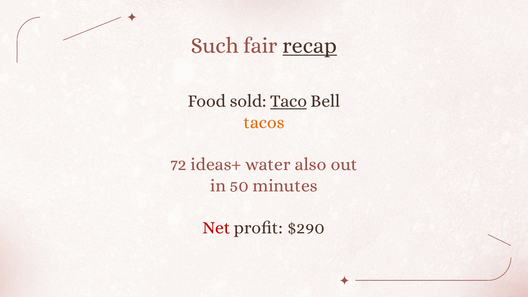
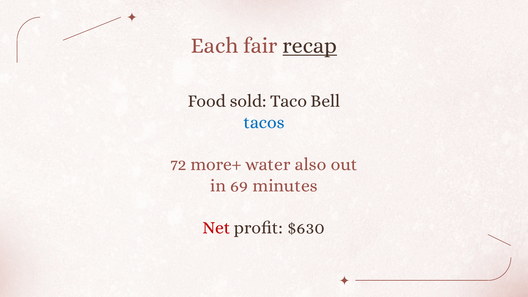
Such: Such -> Each (215, 46)
Taco underline: present -> none (289, 101)
tacos colour: orange -> blue (264, 122)
ideas+: ideas+ -> more+ (216, 165)
50: 50 -> 69 (239, 186)
$290: $290 -> $630 (306, 228)
